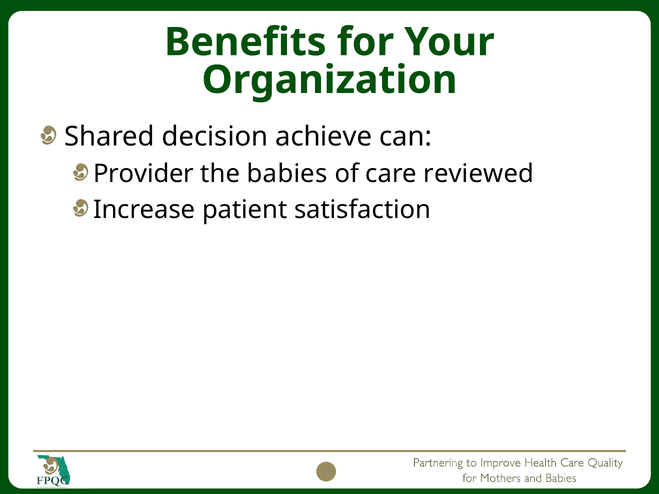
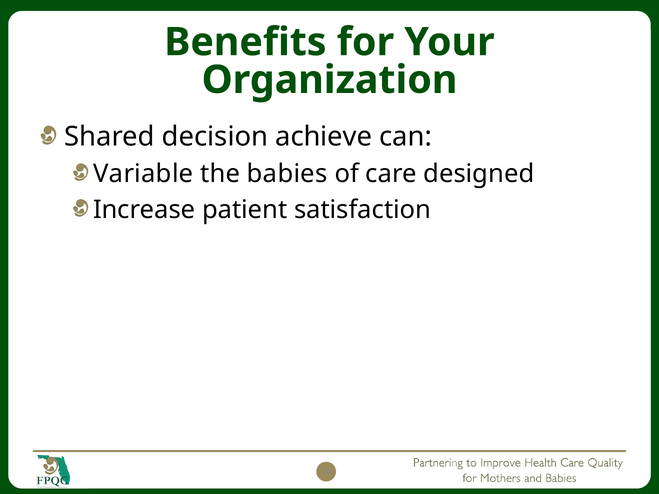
Provider: Provider -> Variable (143, 174)
reviewed: reviewed -> designed (479, 174)
